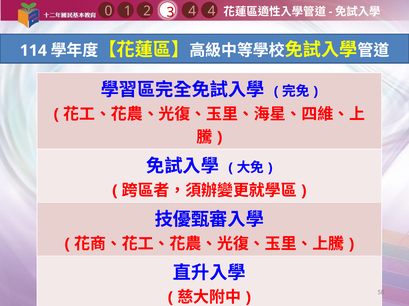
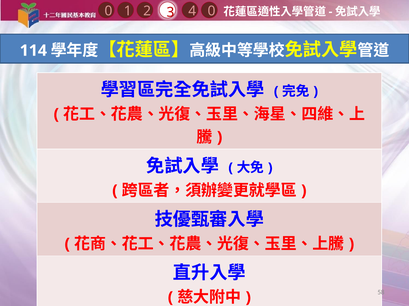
4 4: 4 -> 0 (212, 11)
